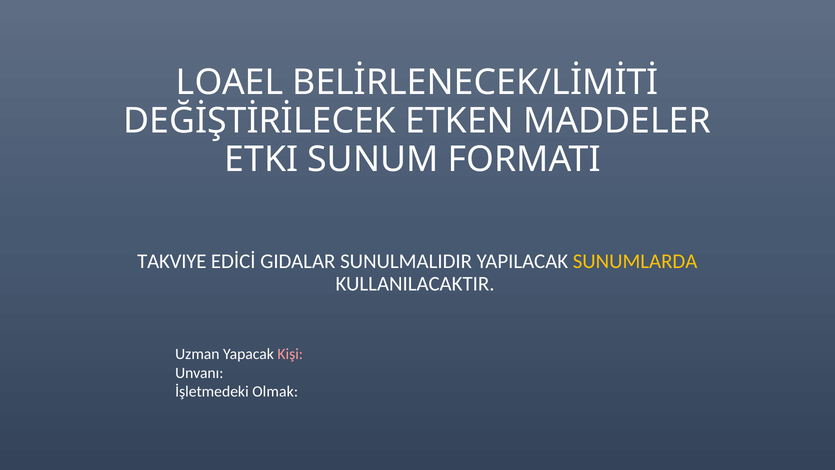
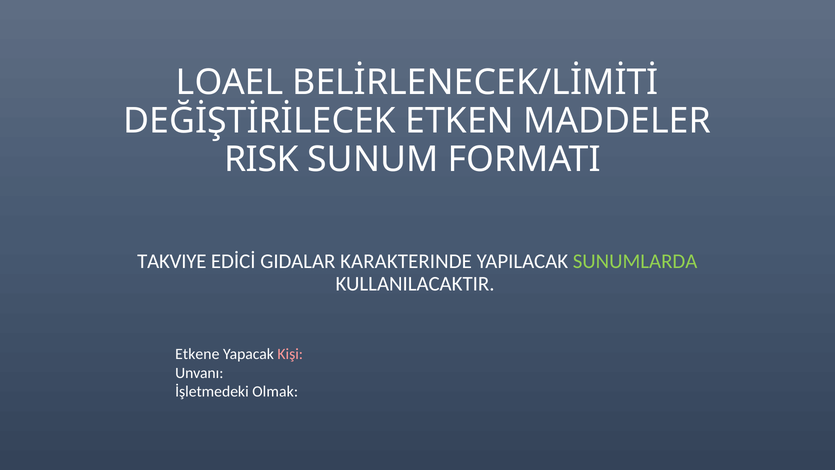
ETKI: ETKI -> RISK (261, 160)
SUNULMALIDIR: SUNULMALIDIR -> KARAKTERINDE (406, 261)
SUNUMLARDA colour: yellow -> light green (635, 261)
Uzman: Uzman -> Etkene (197, 354)
